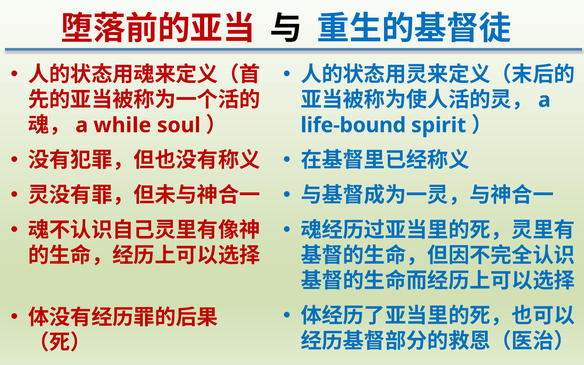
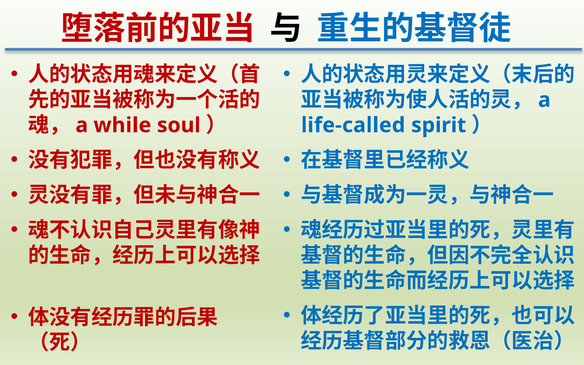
life-bound: life-bound -> life-called (353, 125)
